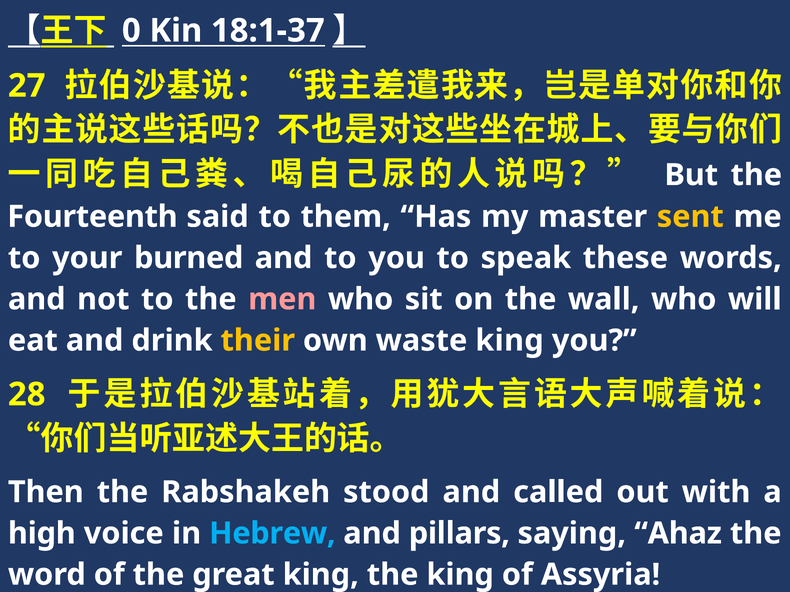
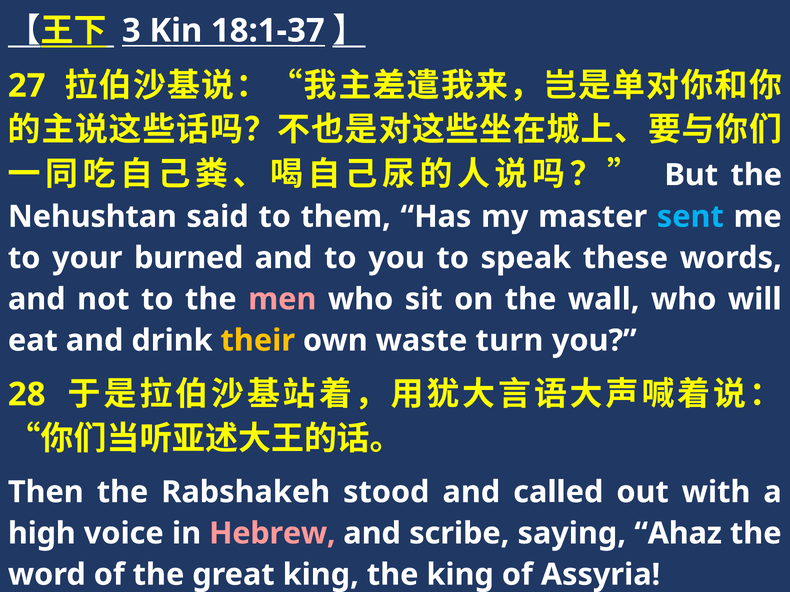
0: 0 -> 3 (131, 31)
Fourteenth: Fourteenth -> Nehushtan (92, 217)
sent colour: yellow -> light blue (690, 217)
waste king: king -> turn (509, 341)
Hebrew colour: light blue -> pink (272, 534)
pillars: pillars -> scribe (459, 534)
